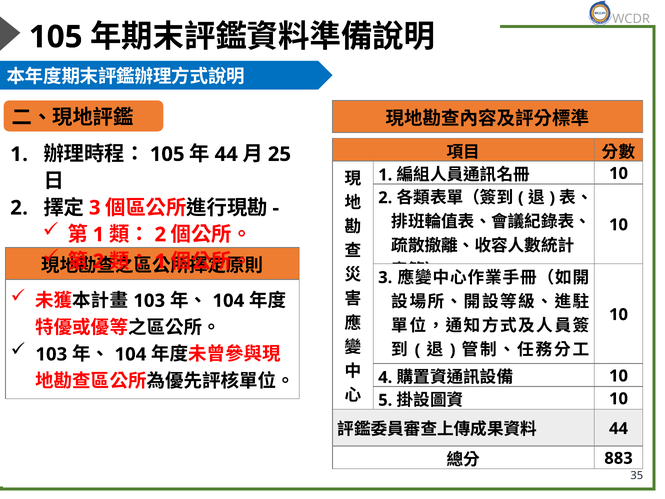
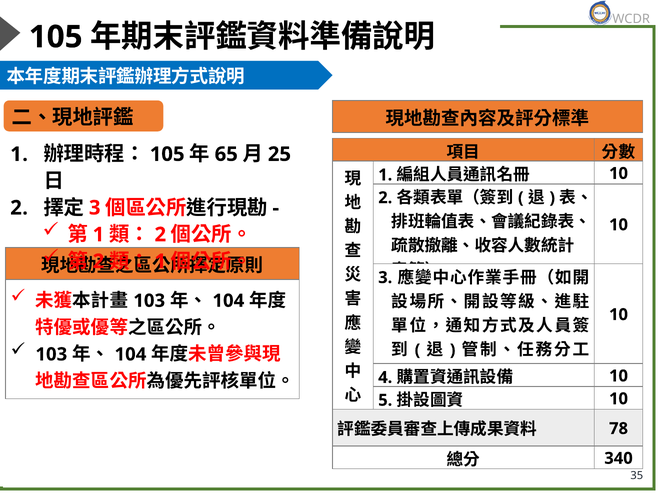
44: 44 -> 65 (226, 154)
44: 44 -> 78 (619, 428)
883: 883 -> 340 (619, 458)
